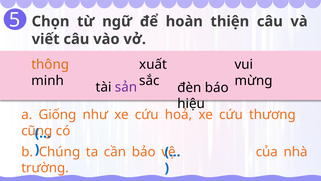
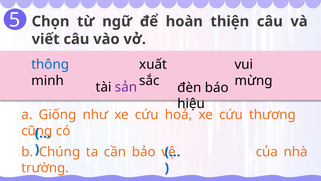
thông colour: orange -> blue (50, 64)
